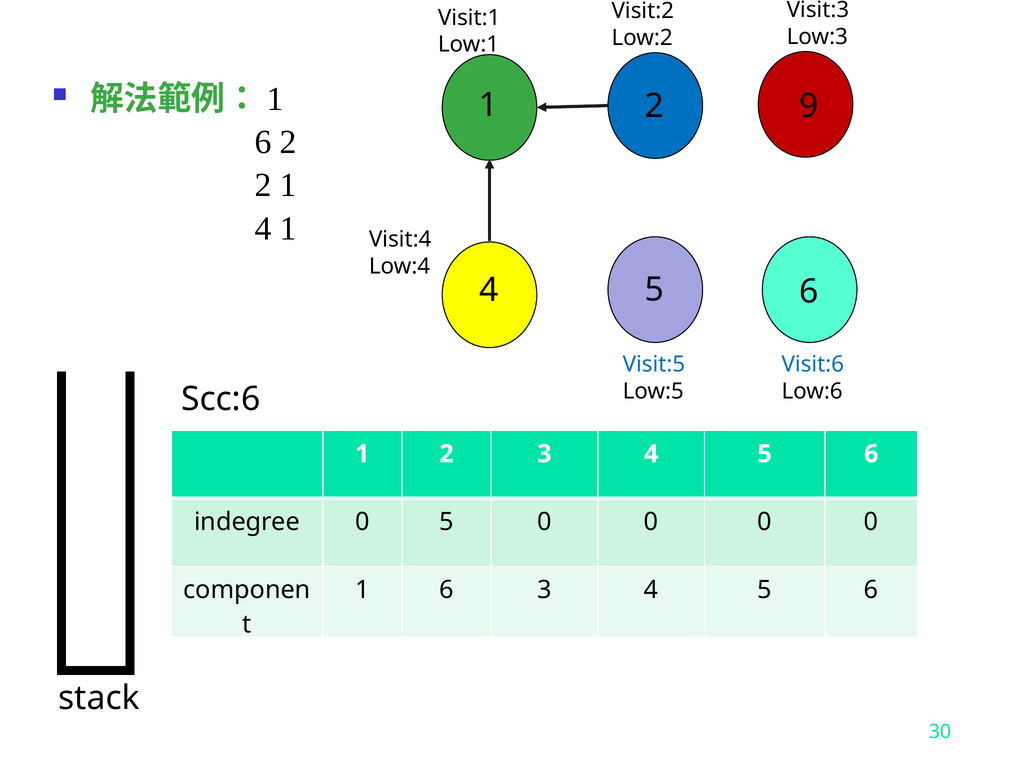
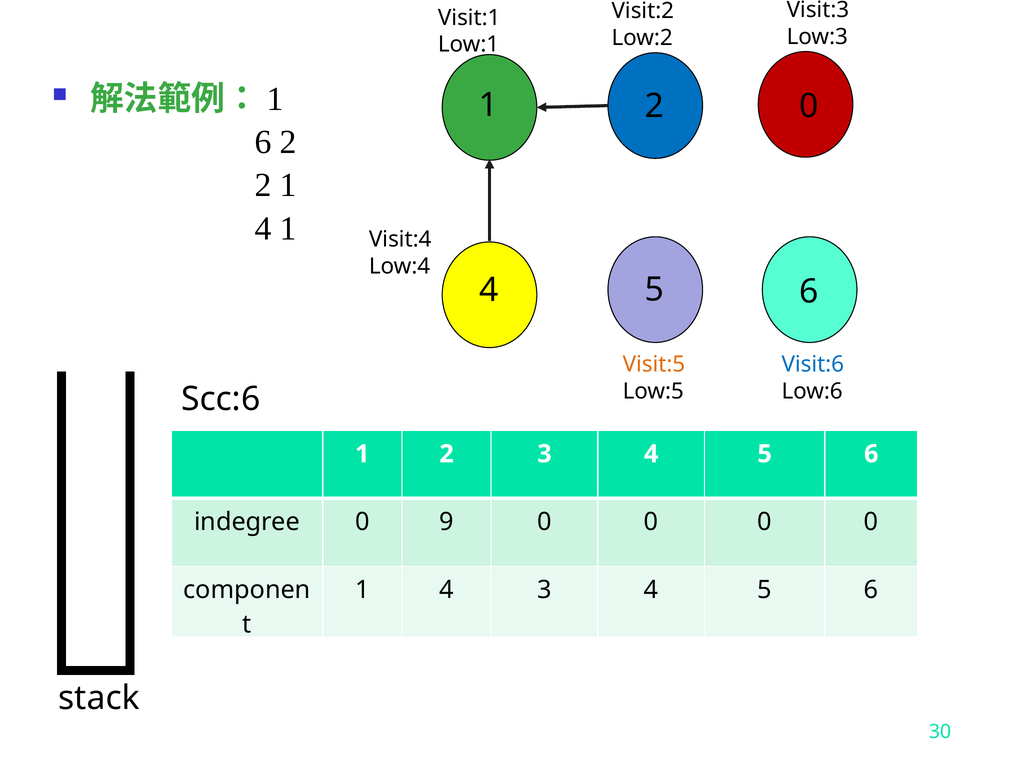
1 9: 9 -> 0 (809, 106)
Visit:5 colour: blue -> orange (654, 364)
0 5: 5 -> 9 (447, 522)
6: 6 -> 4 (447, 590)
